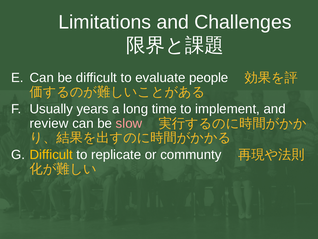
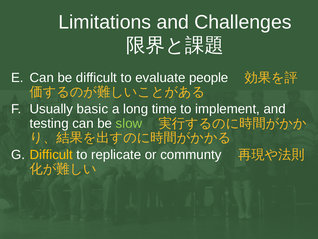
years: years -> basic (92, 109)
review: review -> testing (49, 123)
slow colour: pink -> light green (129, 123)
